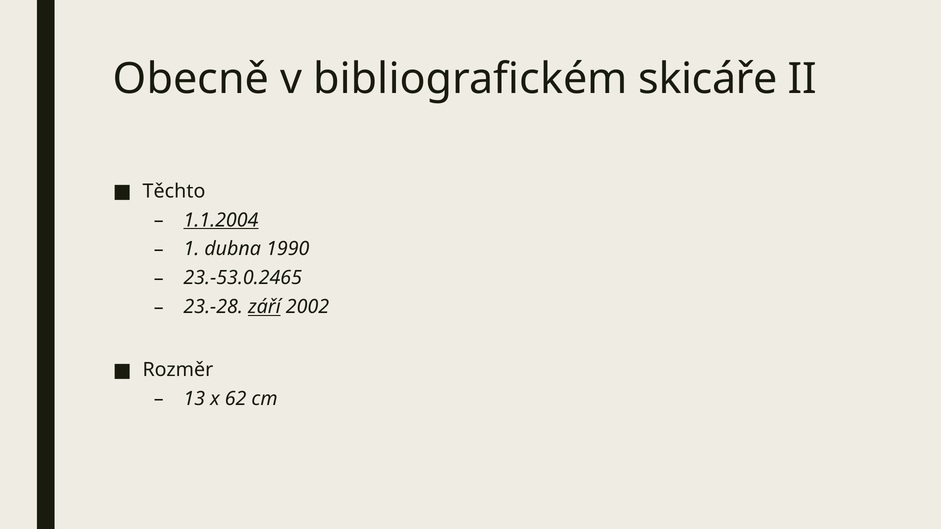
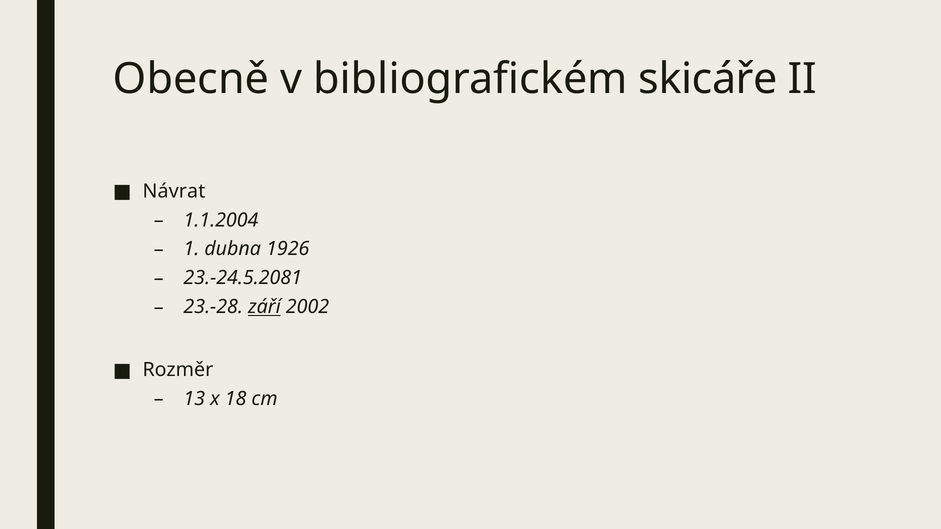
Těchto: Těchto -> Návrat (174, 191)
1.1.2004 underline: present -> none (221, 220)
1990: 1990 -> 1926 (288, 249)
23.-53.0.2465: 23.-53.0.2465 -> 23.-24.5.2081 (243, 278)
62: 62 -> 18 (236, 399)
